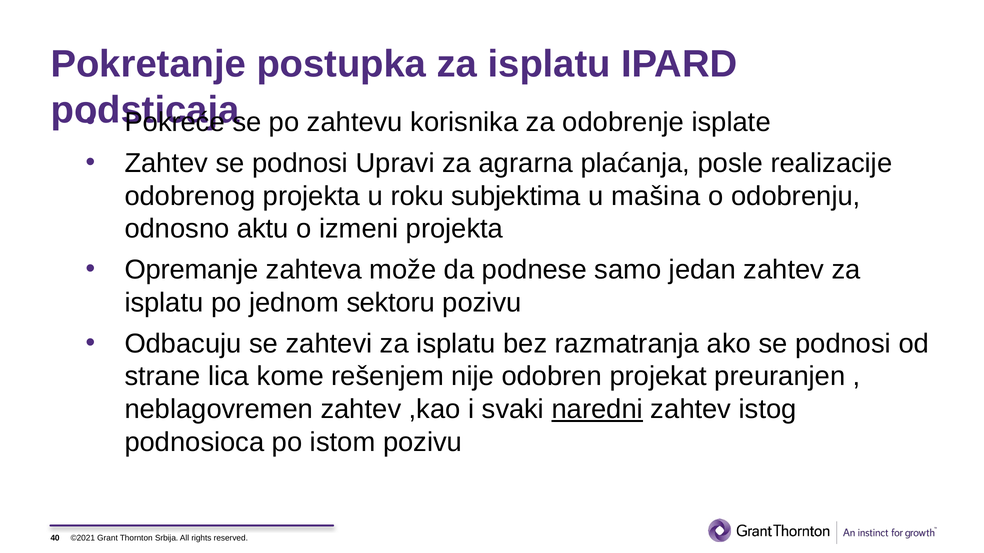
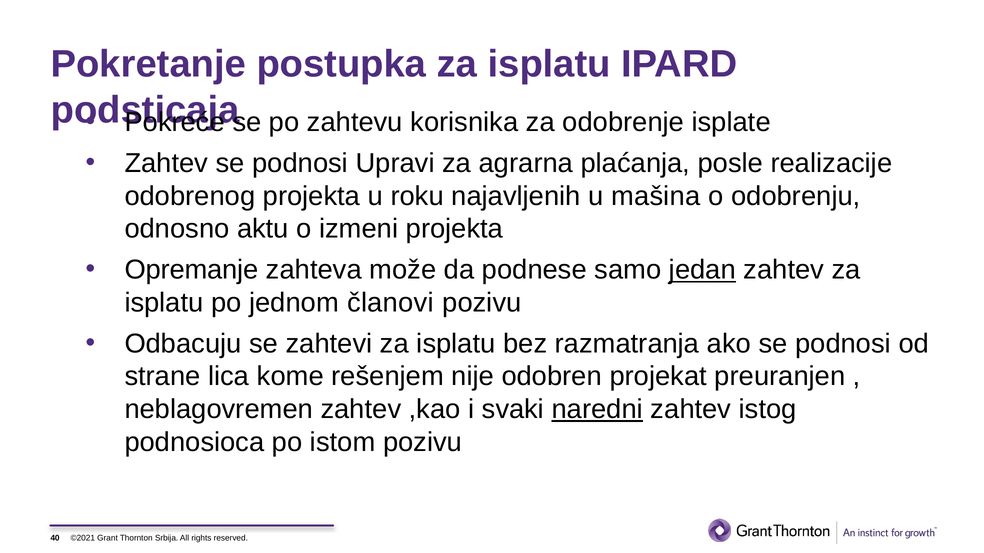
subjektima: subjektima -> najavljenih (516, 196)
jedan underline: none -> present (702, 270)
sektoru: sektoru -> članovi (390, 303)
